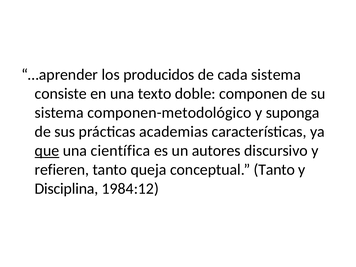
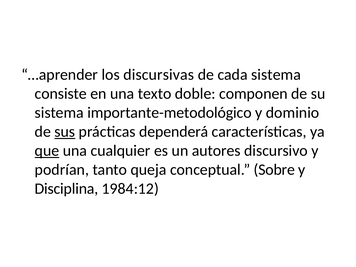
producidos: producidos -> discursivas (159, 75)
componen-metodológico: componen-metodológico -> importante-metodológico (169, 113)
suponga: suponga -> dominio (293, 113)
sus underline: none -> present (65, 132)
academias: academias -> dependerá (174, 132)
científica: científica -> cualquier (121, 151)
refieren: refieren -> podrían (62, 170)
conceptual Tanto: Tanto -> Sobre (274, 170)
